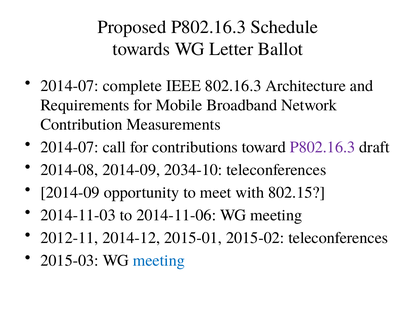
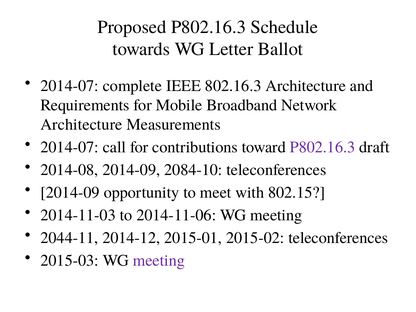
Contribution: Contribution -> Architecture (81, 125)
2034-10: 2034-10 -> 2084-10 (193, 170)
2012-11: 2012-11 -> 2044-11 (69, 238)
meeting colour: blue -> purple (159, 261)
